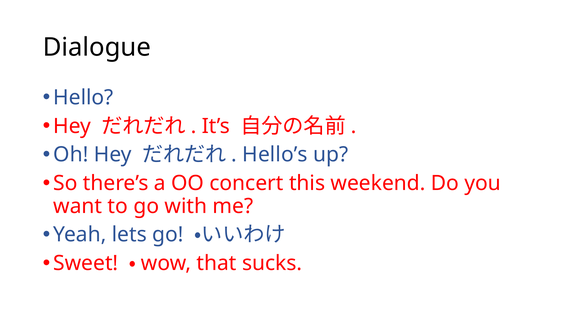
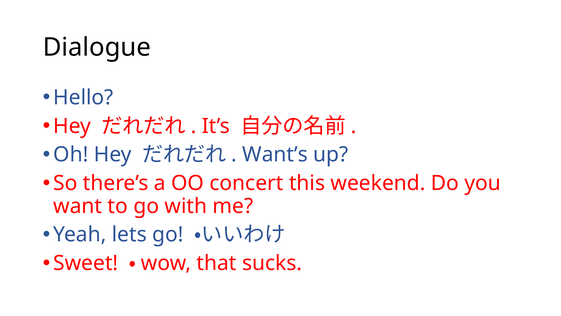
Hello’s: Hello’s -> Want’s (275, 154)
